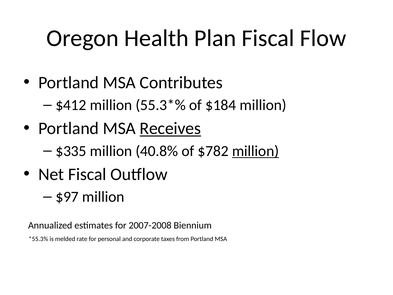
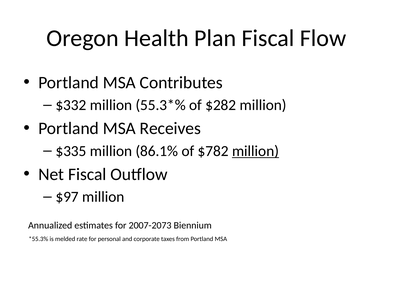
$412: $412 -> $332 (71, 105)
$184: $184 -> $282 (221, 105)
Receives underline: present -> none (170, 128)
40.8%: 40.8% -> 86.1% (157, 151)
2007-2008: 2007-2008 -> 2007-2073 (150, 225)
